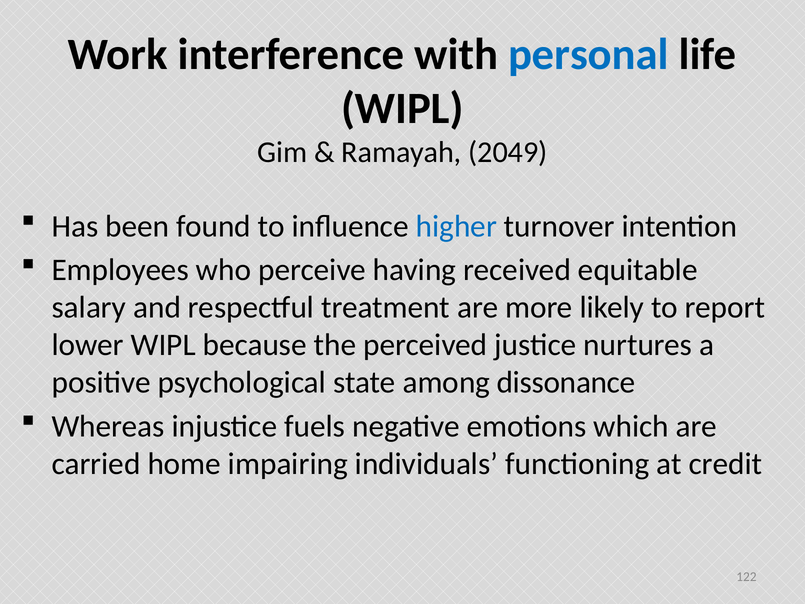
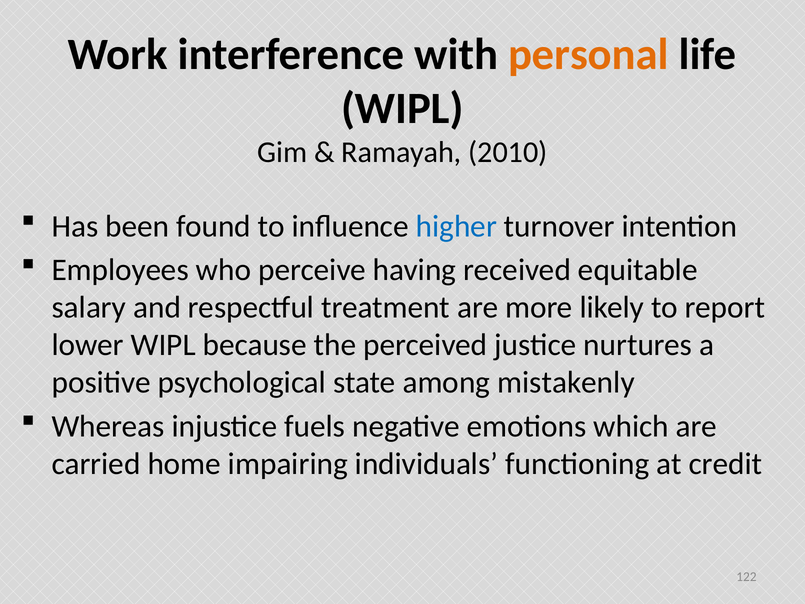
personal colour: blue -> orange (588, 55)
2049: 2049 -> 2010 (508, 152)
dissonance: dissonance -> mistakenly (566, 382)
